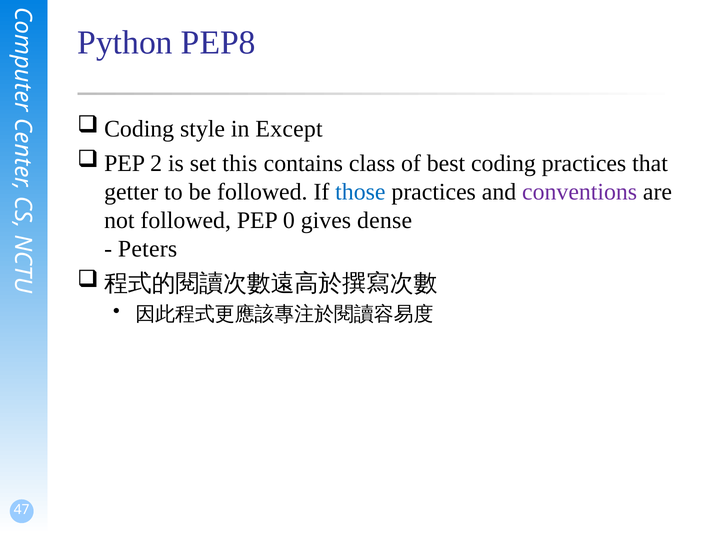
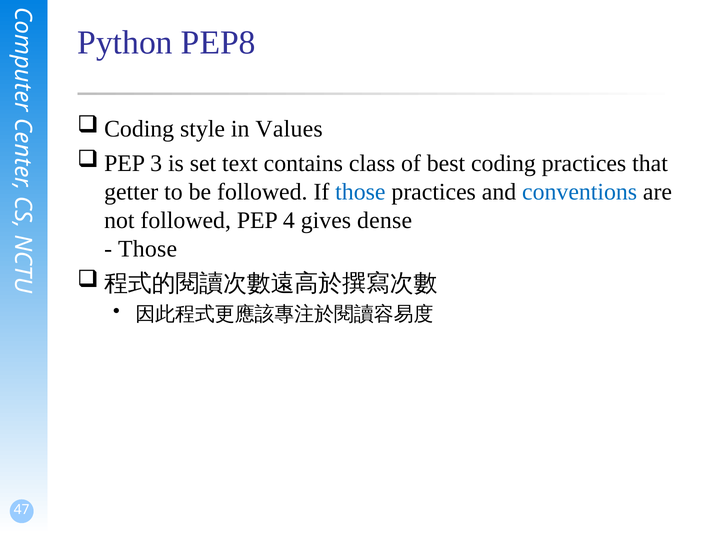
Except: Except -> Values (289, 129)
2: 2 -> 3 (156, 164)
this: this -> text (240, 164)
conventions colour: purple -> blue (580, 192)
0: 0 -> 4 (289, 221)
Peters: Peters -> Those (148, 249)
